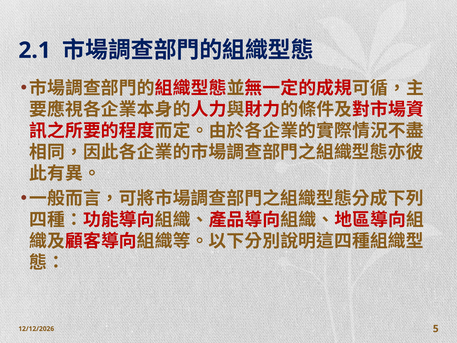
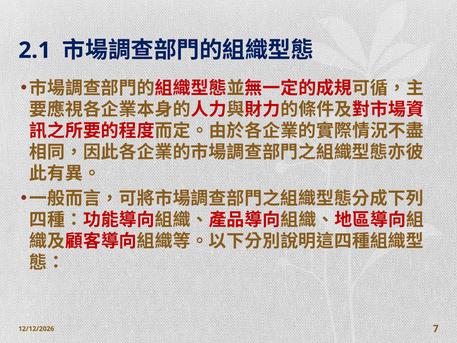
5: 5 -> 7 (436, 329)
